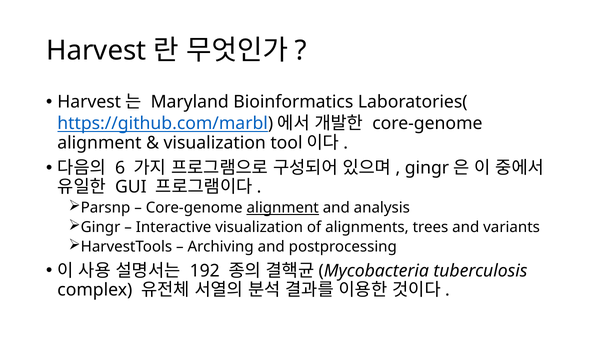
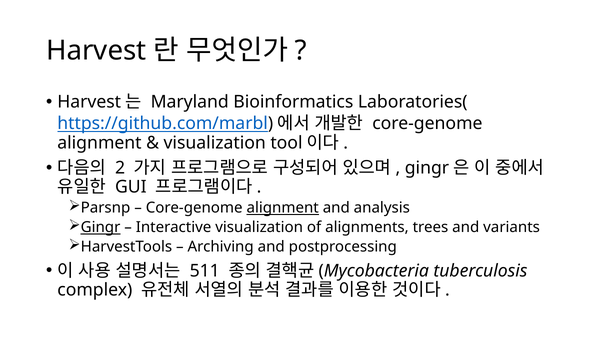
6: 6 -> 2 (120, 168)
Gingr underline: none -> present (101, 227)
192: 192 -> 511 (205, 271)
